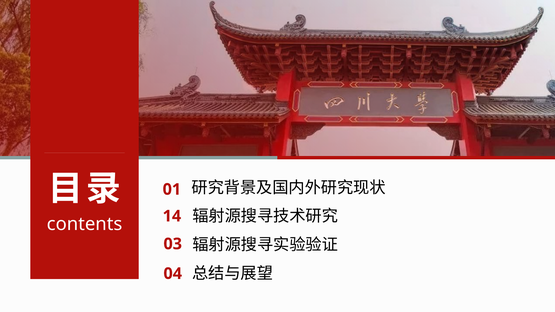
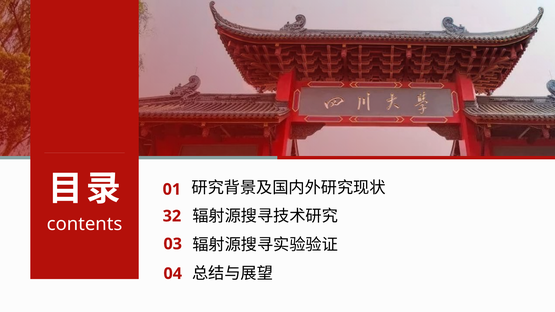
14: 14 -> 32 (172, 216)
